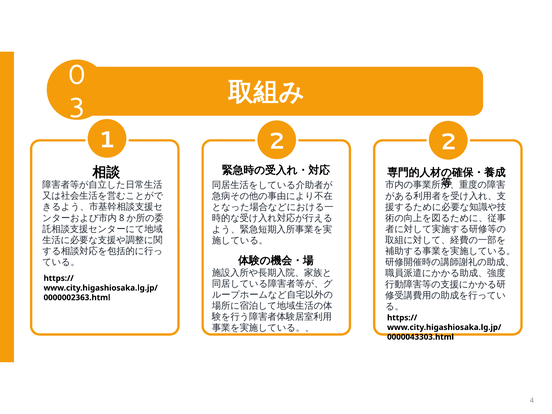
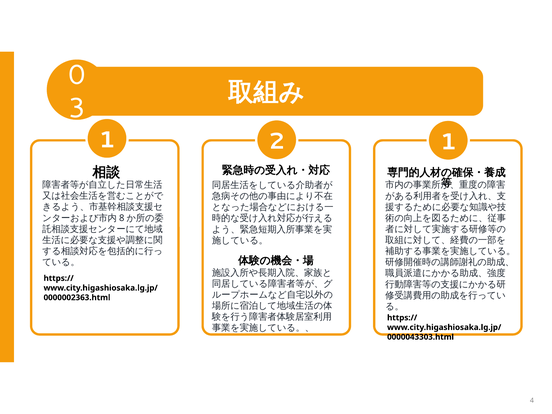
2 2: 2 -> 1 (448, 142)
